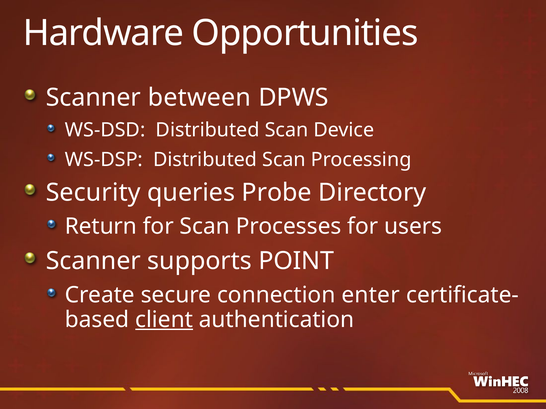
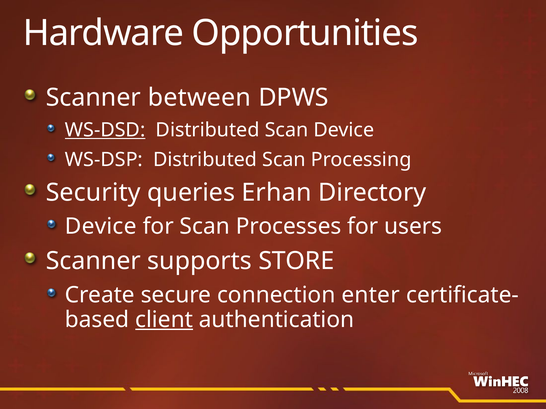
WS-DSD underline: none -> present (105, 130)
Probe: Probe -> Erhan (277, 193)
Return: Return -> Device (101, 227)
POINT: POINT -> STORE (296, 261)
